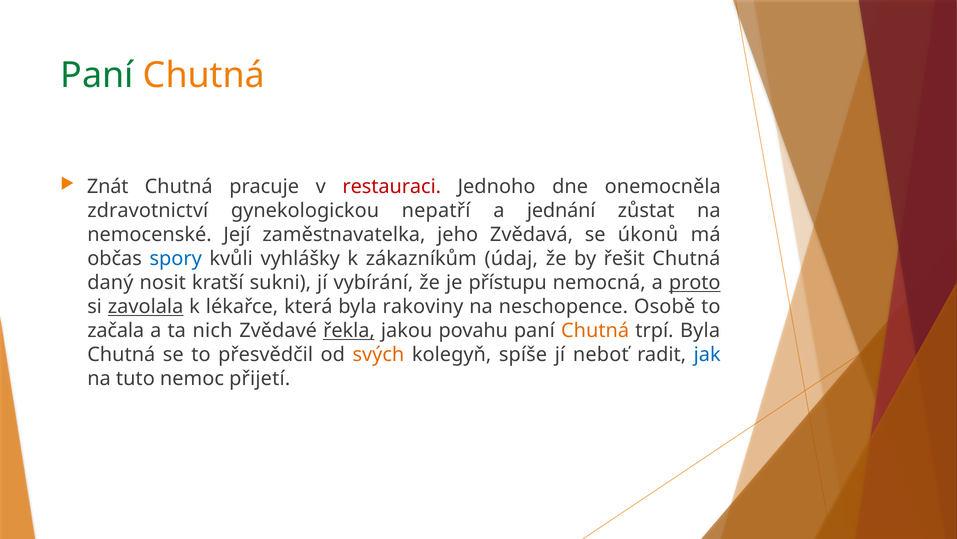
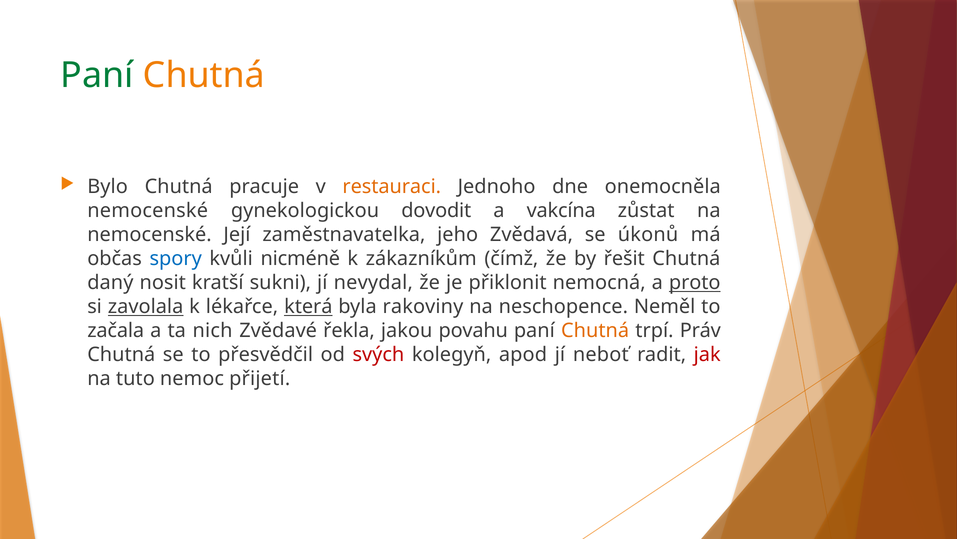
Znát: Znát -> Bylo (108, 187)
restauraci colour: red -> orange (392, 187)
zdravotnictví: zdravotnictví -> nemocenské (148, 211)
nepatří: nepatří -> dovodit (436, 211)
jednání: jednání -> vakcína (561, 211)
vyhlášky: vyhlášky -> nicméně (300, 258)
údaj: údaj -> čímž (511, 258)
vybírání: vybírání -> nevydal (373, 282)
přístupu: přístupu -> přiklonit (508, 282)
která underline: none -> present (308, 306)
Osobě: Osobě -> Neměl (665, 306)
řekla underline: present -> none (349, 330)
trpí Byla: Byla -> Práv (700, 330)
svých colour: orange -> red (378, 354)
spíše: spíše -> apod (523, 354)
jak colour: blue -> red (707, 354)
